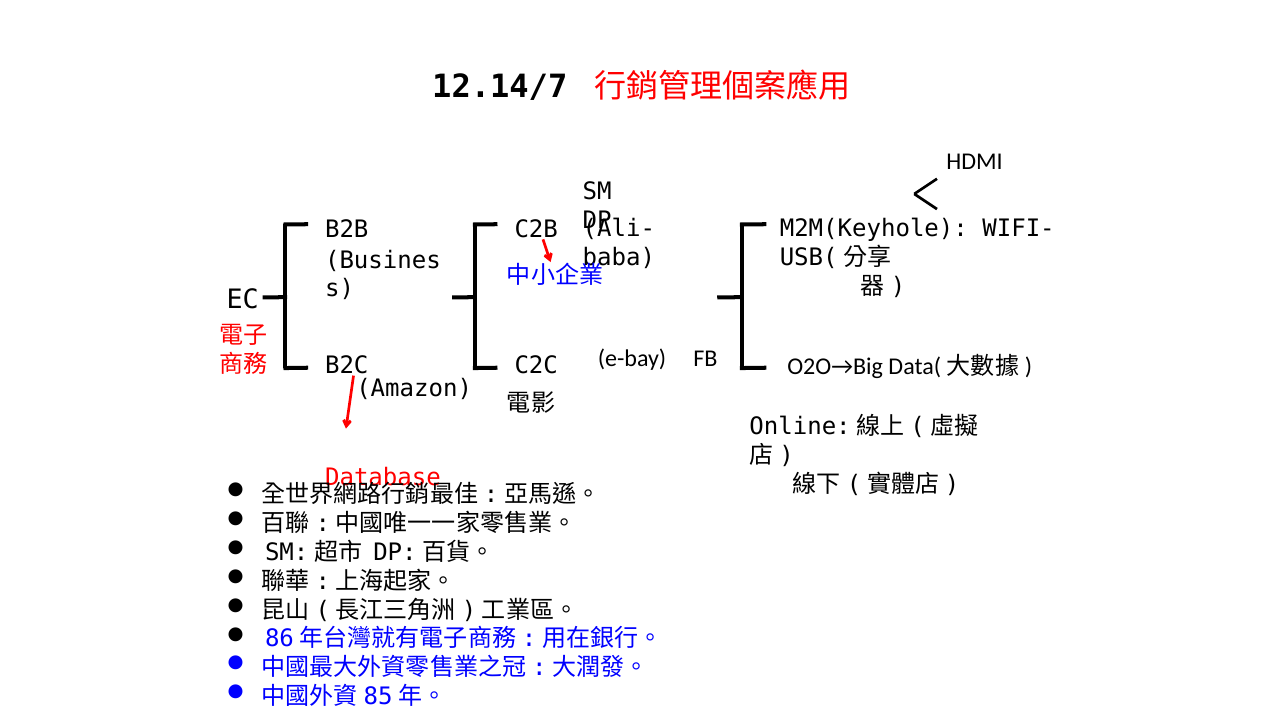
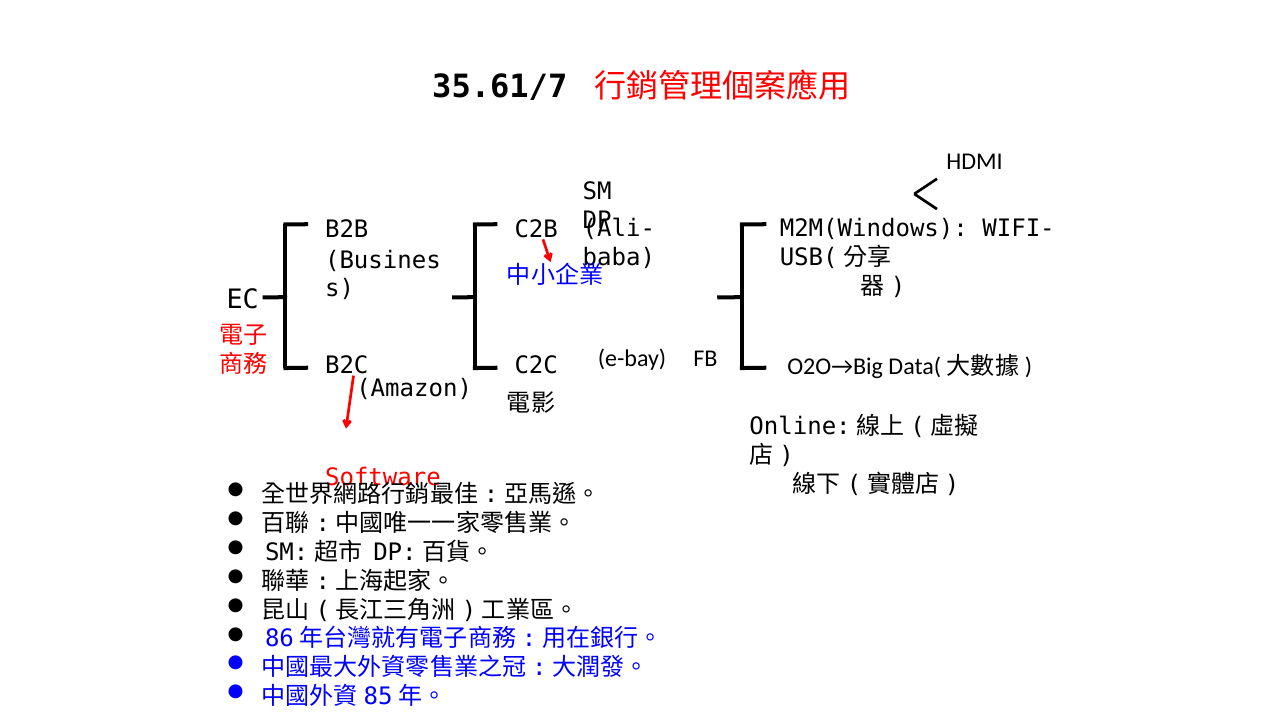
12.14/7: 12.14/7 -> 35.61/7 (500, 87)
M2M(Keyhole: M2M(Keyhole -> M2M(Windows (874, 229)
Database: Database -> Software (383, 478)
